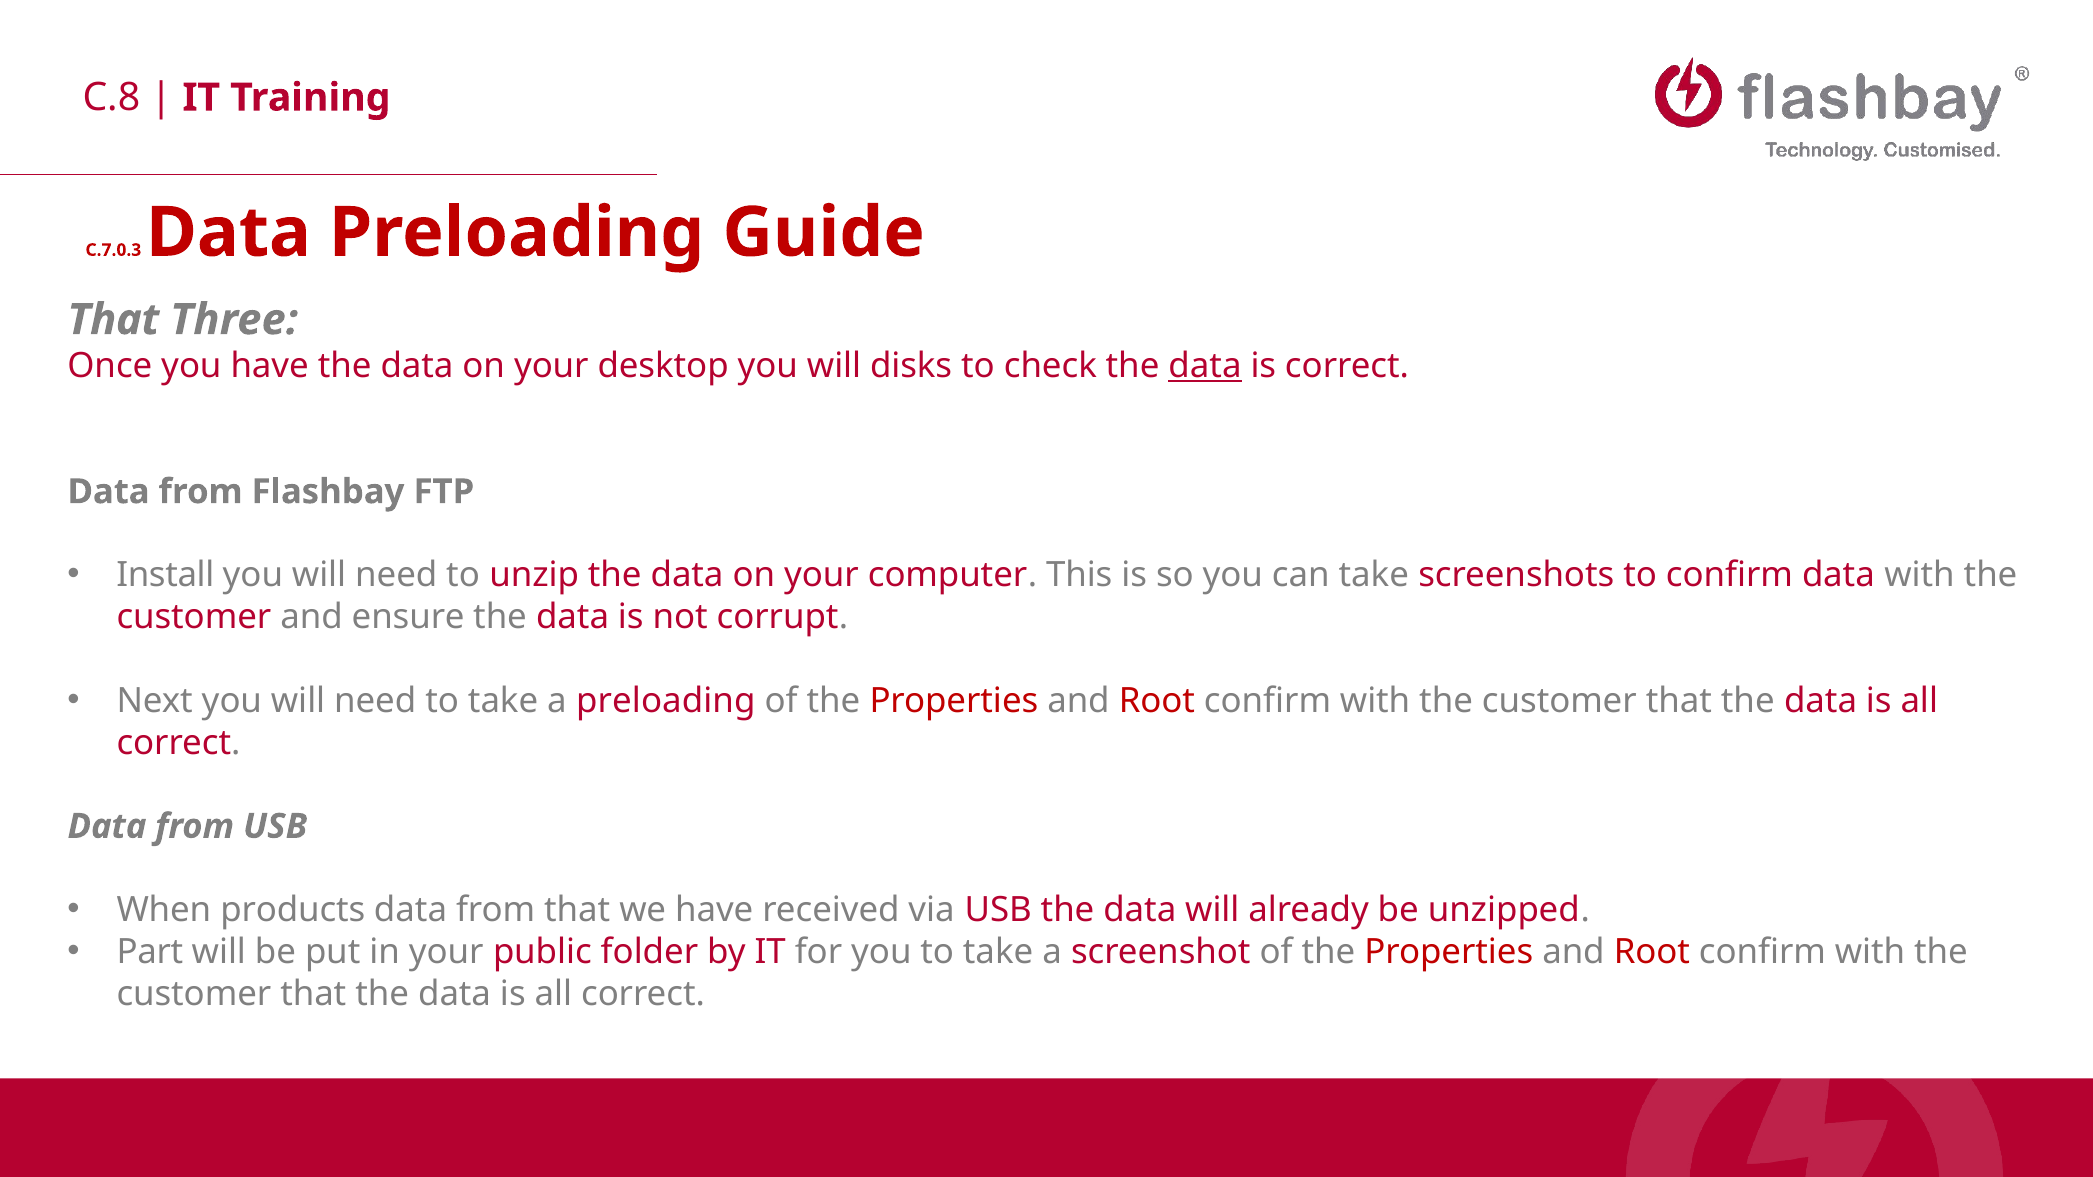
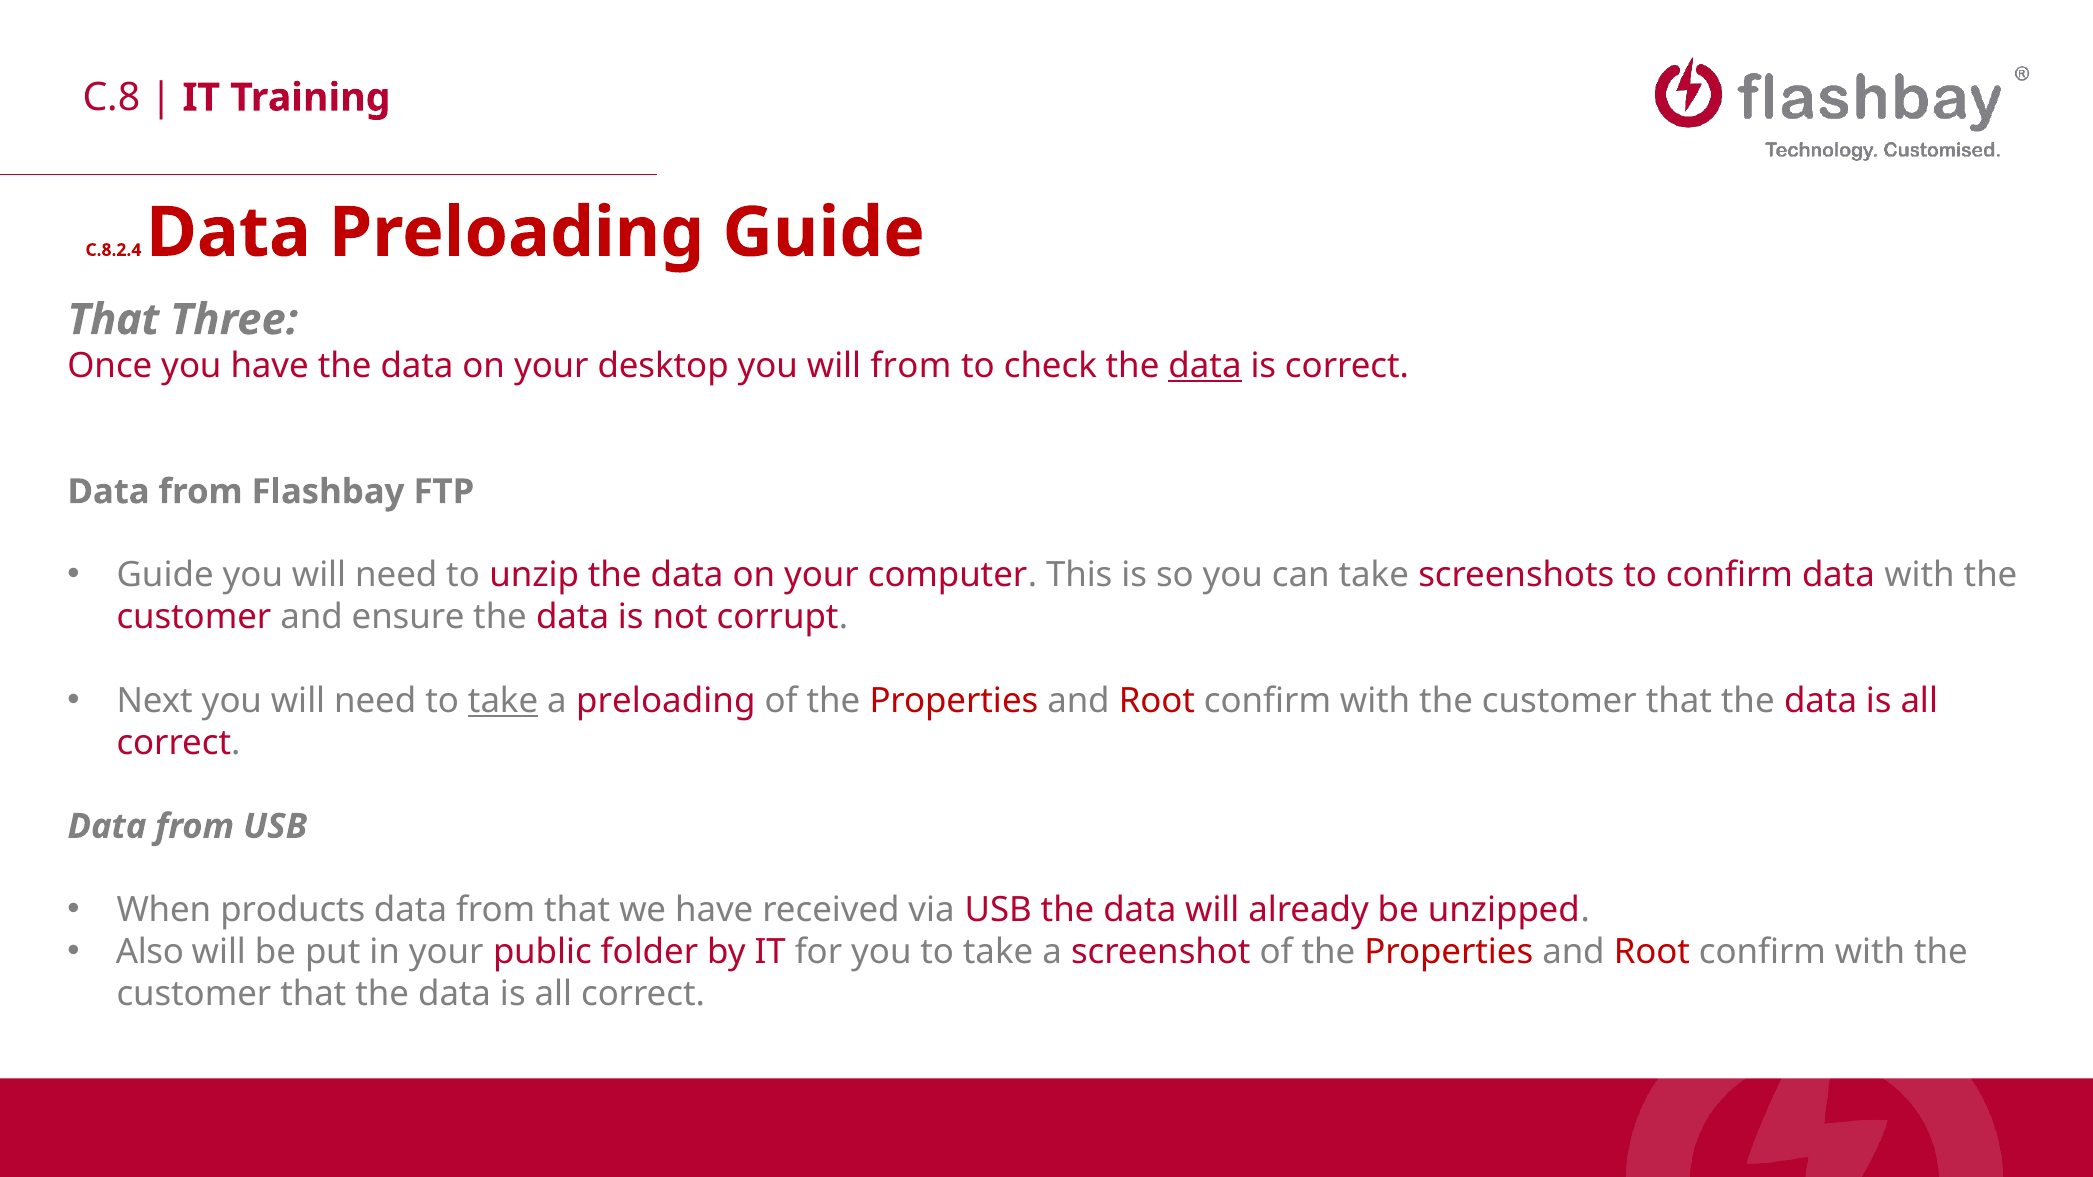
C.7.0.3: C.7.0.3 -> C.8.2.4 (113, 250)
will disks: disks -> from (911, 366)
Install: Install -> Guide (165, 576)
take underline: none -> present (503, 701)
Part: Part -> Also (150, 952)
